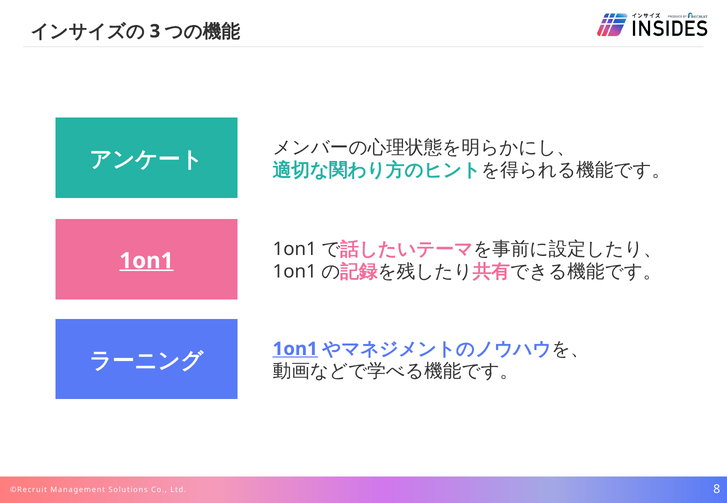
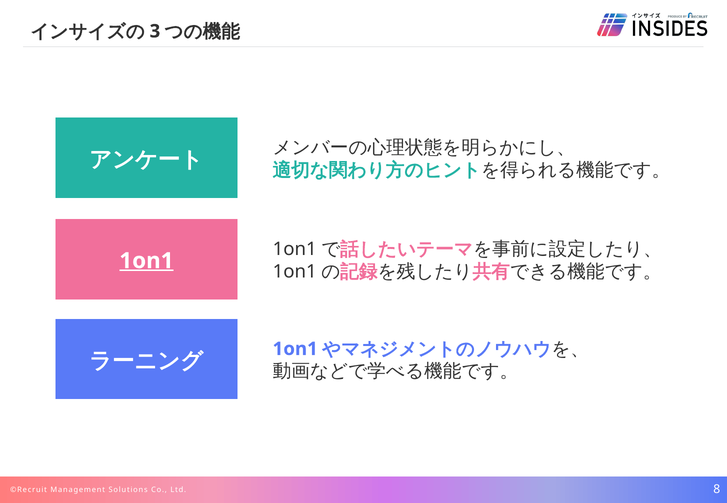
1on1 underline: present -> none (295, 349)
